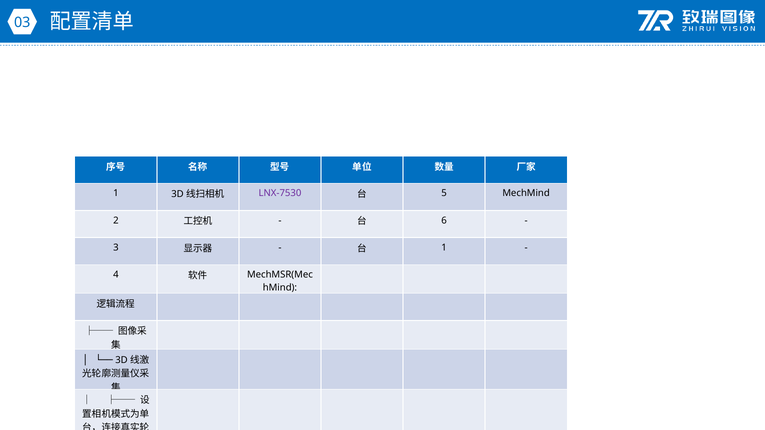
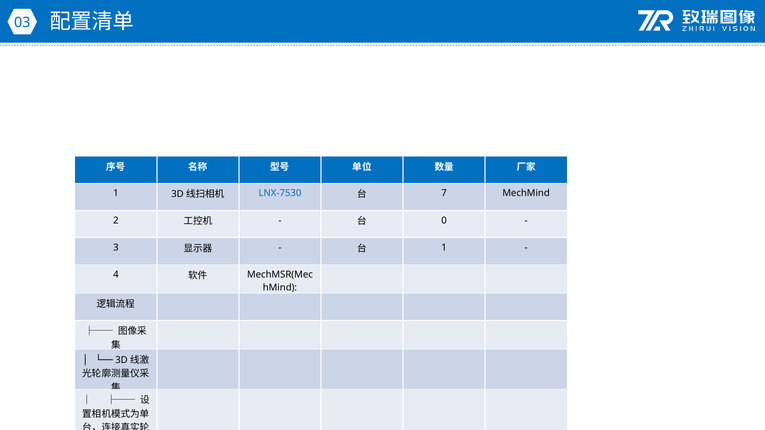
LNX-7530 colour: purple -> blue (280, 193)
5: 5 -> 7 (444, 193)
6: 6 -> 0 (444, 221)
